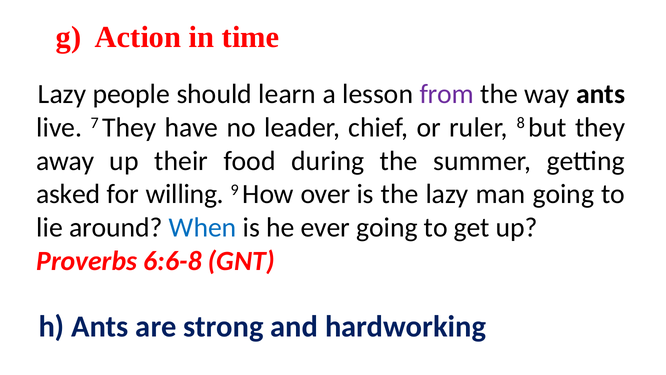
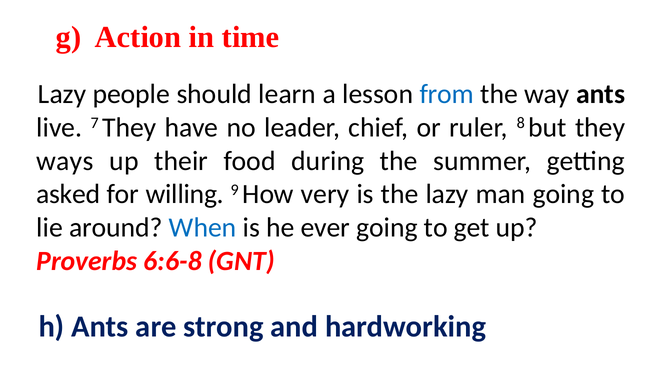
from colour: purple -> blue (447, 94)
away: away -> ways (65, 161)
over: over -> very (325, 194)
